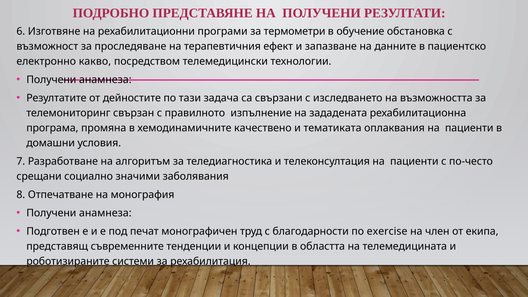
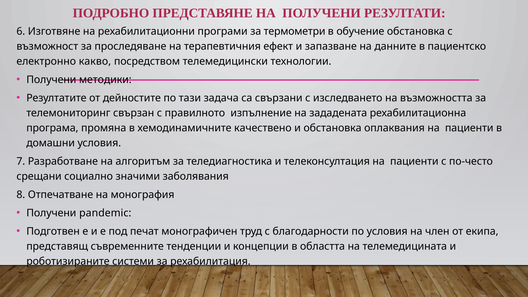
анамнеза: анамнеза -> методики (105, 80)
и тематиката: тематиката -> обстановка (333, 128)
анамнеза: анамнеза -> pandemic (105, 213)
по exercise: exercise -> условия (387, 231)
